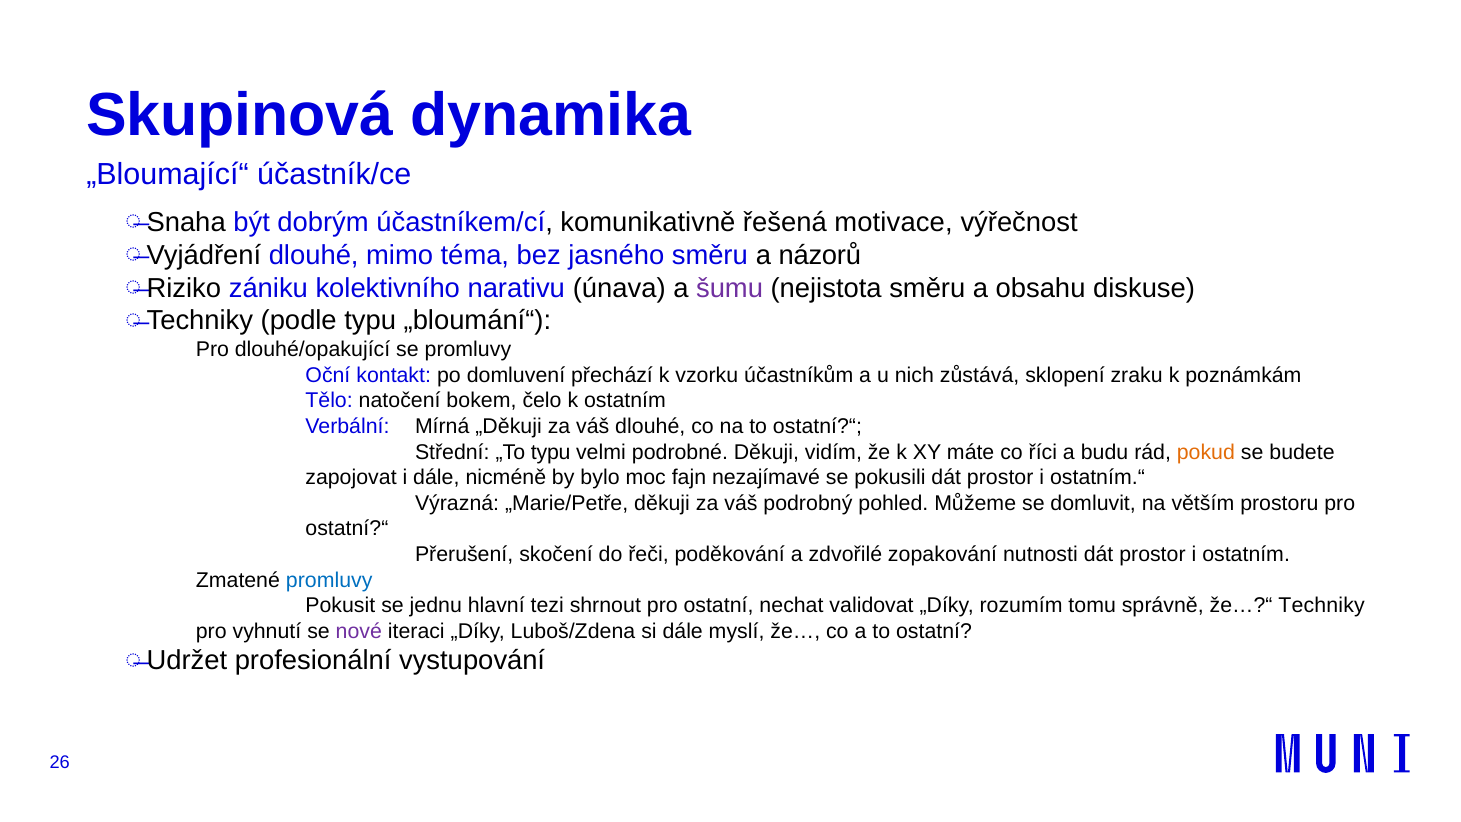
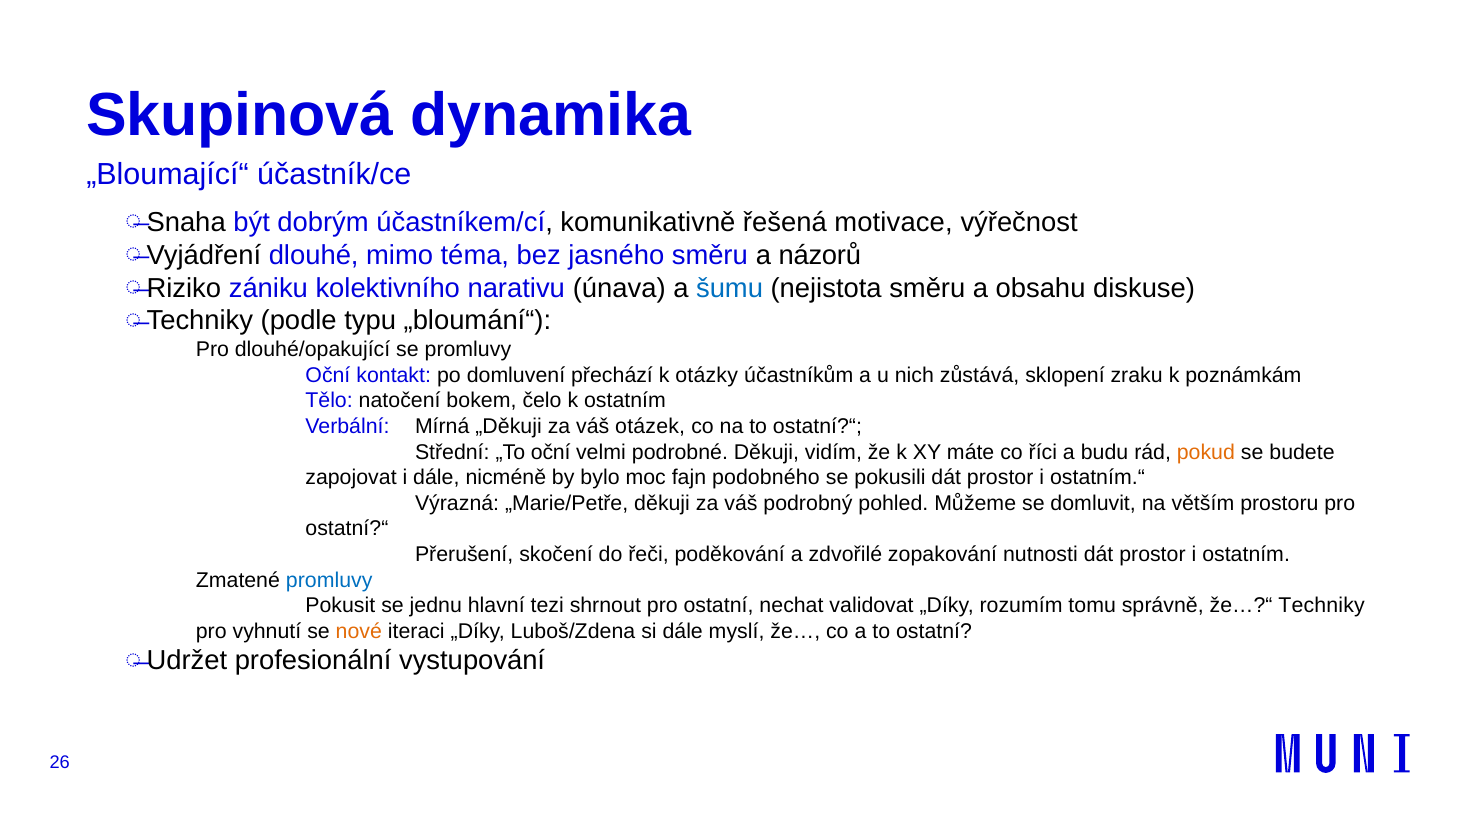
šumu colour: purple -> blue (730, 288)
vzorku: vzorku -> otázky (707, 375)
váš dlouhé: dlouhé -> otázek (650, 426)
„To typu: typu -> oční (551, 452)
nezajímavé: nezajímavé -> podobného (766, 478)
nové colour: purple -> orange (359, 631)
